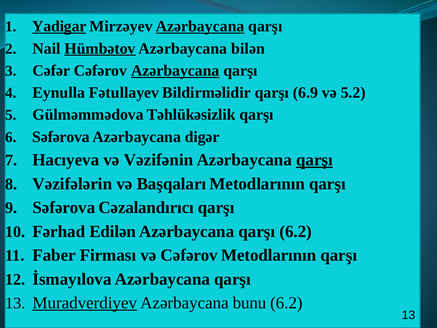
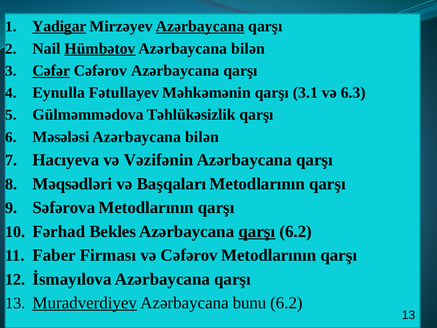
Cəfər underline: none -> present (51, 71)
Azərbaycana underline: present -> none (175, 71)
Bildirməlidir: Bildirməlidir -> Məhkəmənin (207, 93)
6.9: 6.9 -> 3.1 (305, 93)
5.2: 5.2 -> 6.3 (353, 93)
Səfərova: Səfərova -> Məsələsi (61, 137)
digər: digər -> bilən (202, 137)
qarşı underline: present -> none (314, 160)
Vəzifələrin: Vəzifələrin -> Məqsədləri (72, 184)
Səfərova Cəzalandırıcı: Cəzalandırıcı -> Metodlarının (146, 208)
Edilən: Edilən -> Bekles (113, 231)
qarşı underline: none -> present (257, 231)
